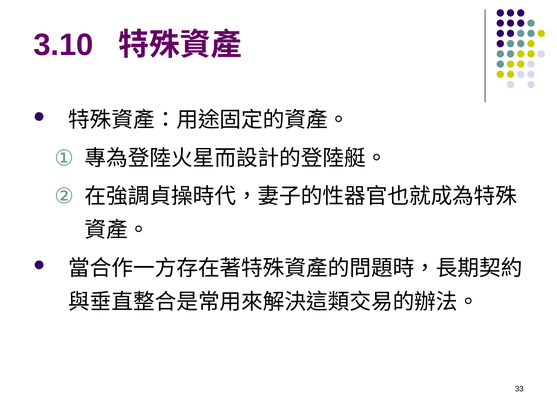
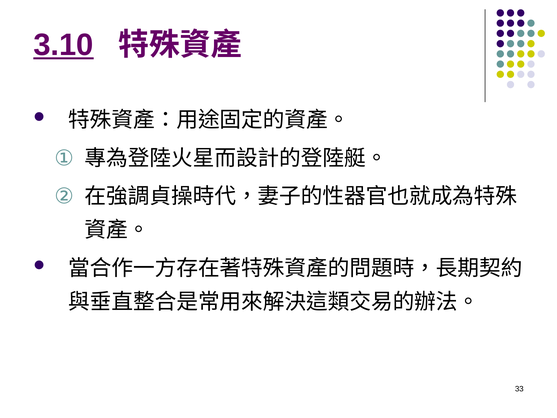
3.10 underline: none -> present (63, 45)
